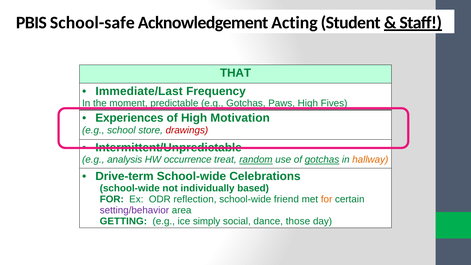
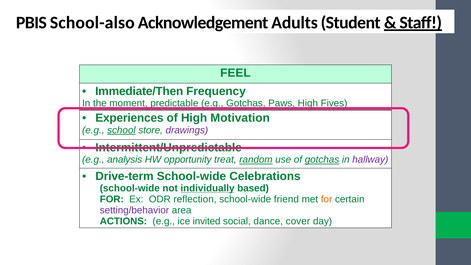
School-safe: School-safe -> School-also (92, 23)
Acting: Acting -> Adults (295, 23)
THAT: THAT -> FEEL (235, 73)
Immediate/Last: Immediate/Last -> Immediate/Then (139, 91)
school underline: none -> present (121, 130)
drawings colour: red -> purple (187, 130)
occurrence: occurrence -> opportunity (188, 160)
hallway colour: orange -> purple (370, 160)
individually underline: none -> present (208, 188)
GETTING: GETTING -> ACTIONS (123, 221)
simply: simply -> invited (207, 221)
those: those -> cover (298, 221)
